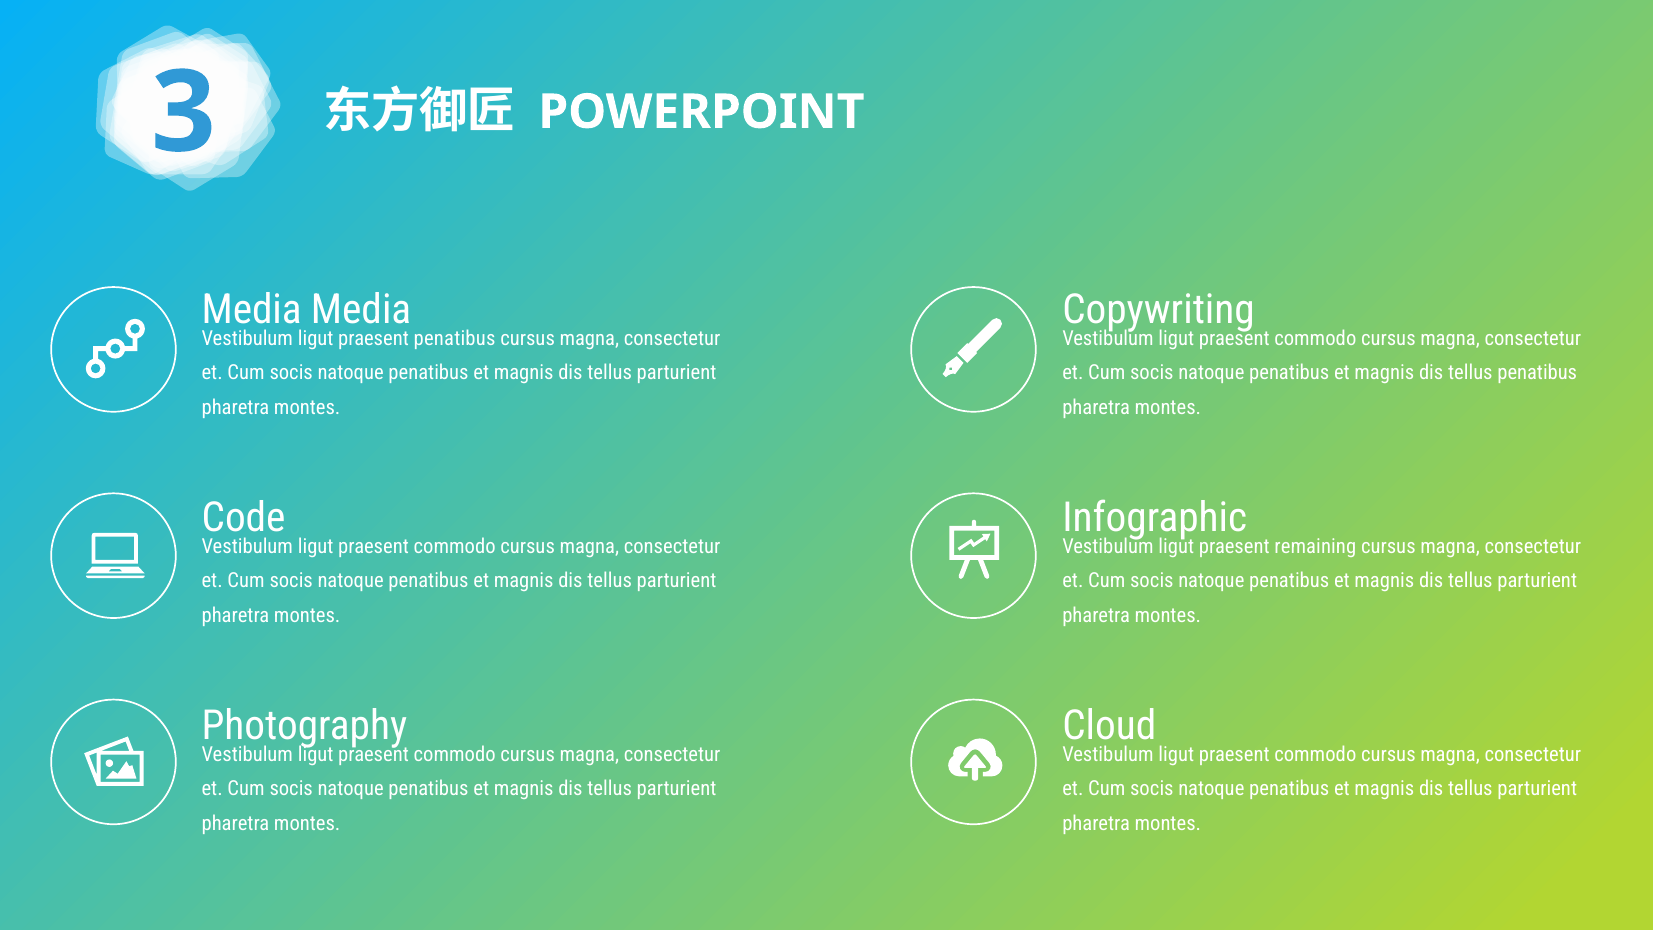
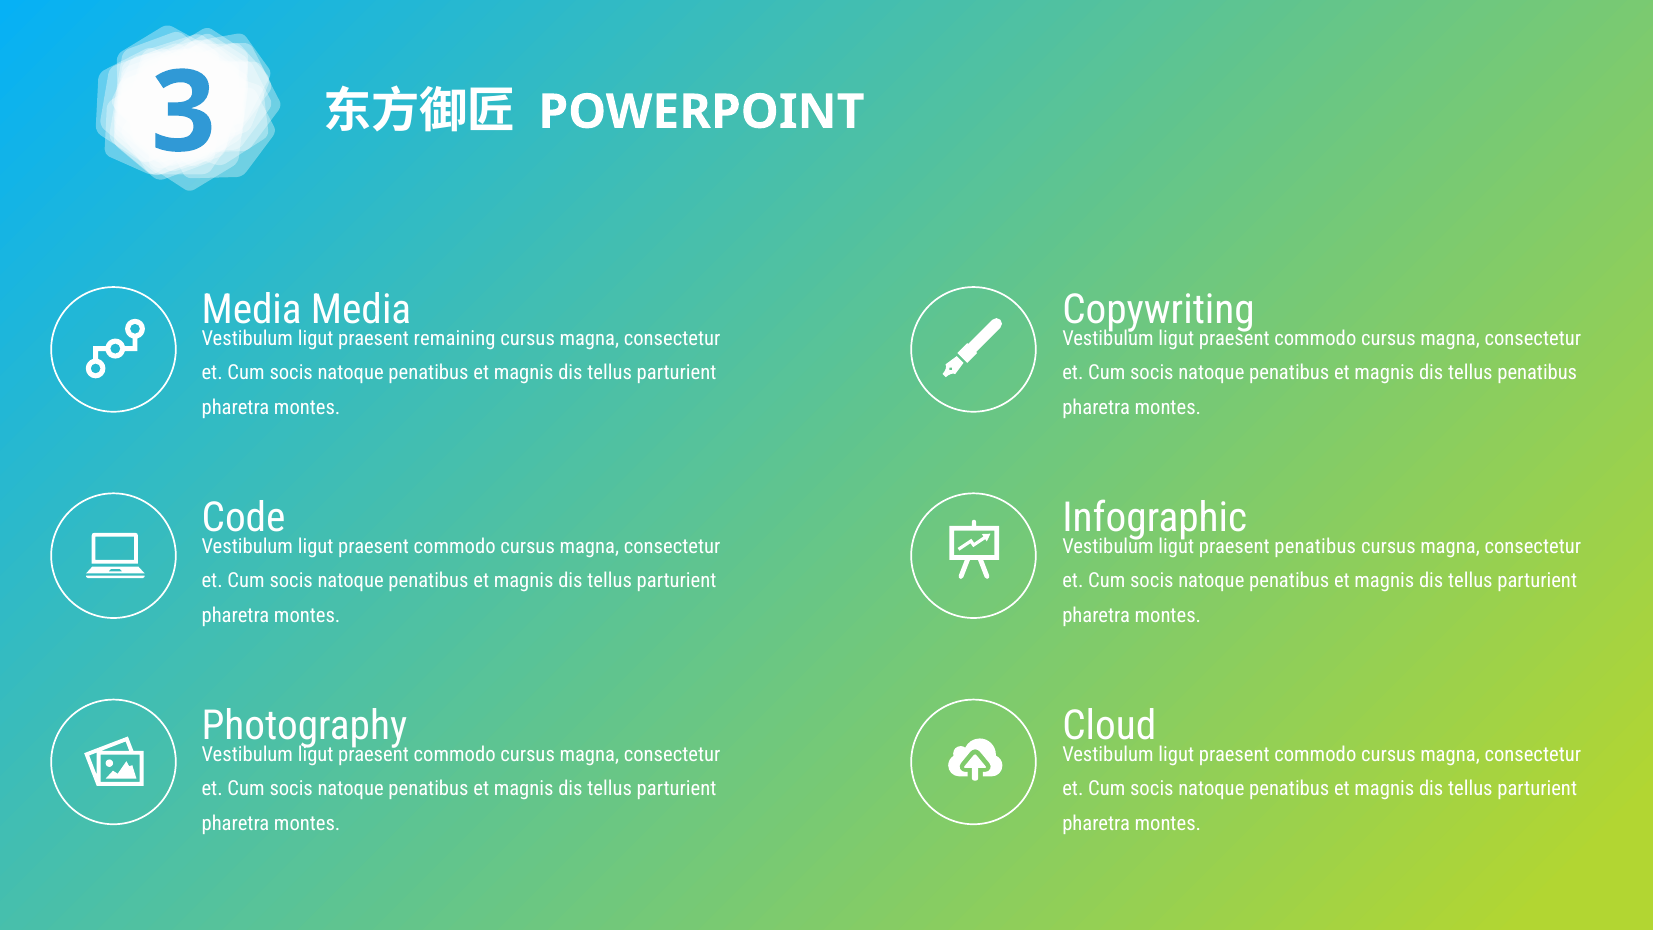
praesent penatibus: penatibus -> remaining (455, 338)
praesent remaining: remaining -> penatibus (1315, 546)
